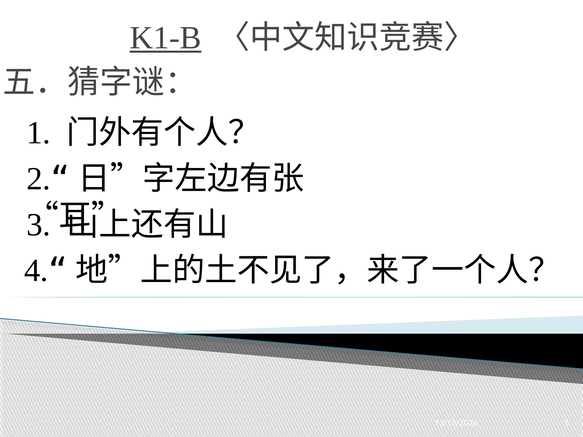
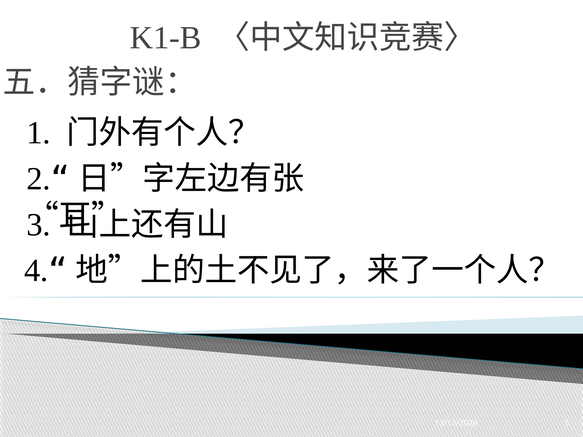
K1-B underline: present -> none (166, 38)
